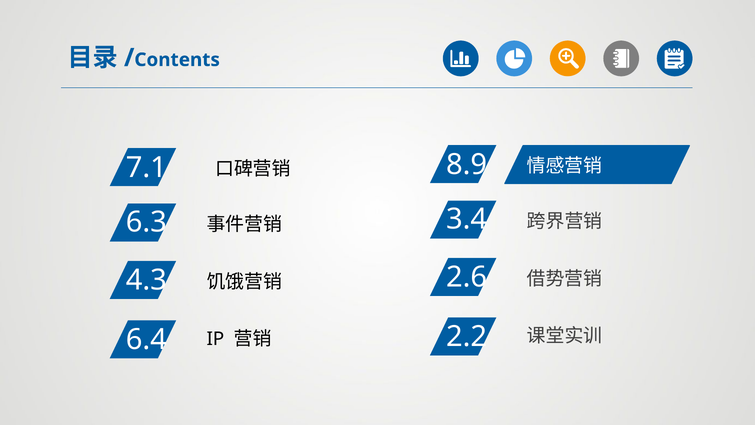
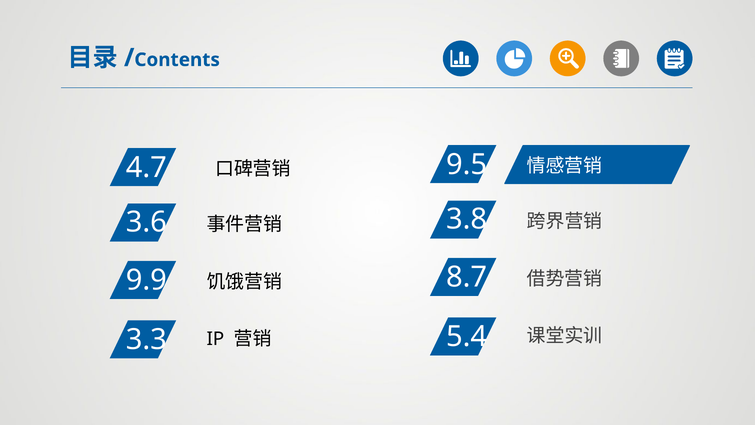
8.9: 8.9 -> 9.5 (467, 165)
7.1: 7.1 -> 4.7 (146, 168)
3.4: 3.4 -> 3.8 (467, 219)
6.3: 6.3 -> 3.6 (146, 222)
2.6: 2.6 -> 8.7 (467, 277)
4.3: 4.3 -> 9.9 (146, 280)
2.2: 2.2 -> 5.4 (467, 336)
6.4: 6.4 -> 3.3 (146, 339)
